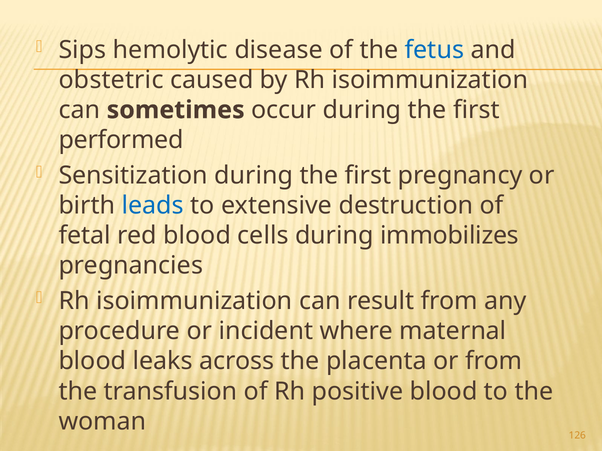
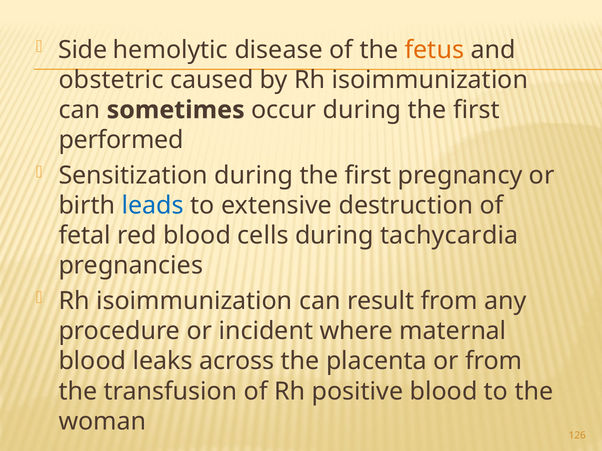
Sips: Sips -> Side (83, 50)
fetus colour: blue -> orange (434, 50)
immobilizes: immobilizes -> tachycardia (449, 236)
